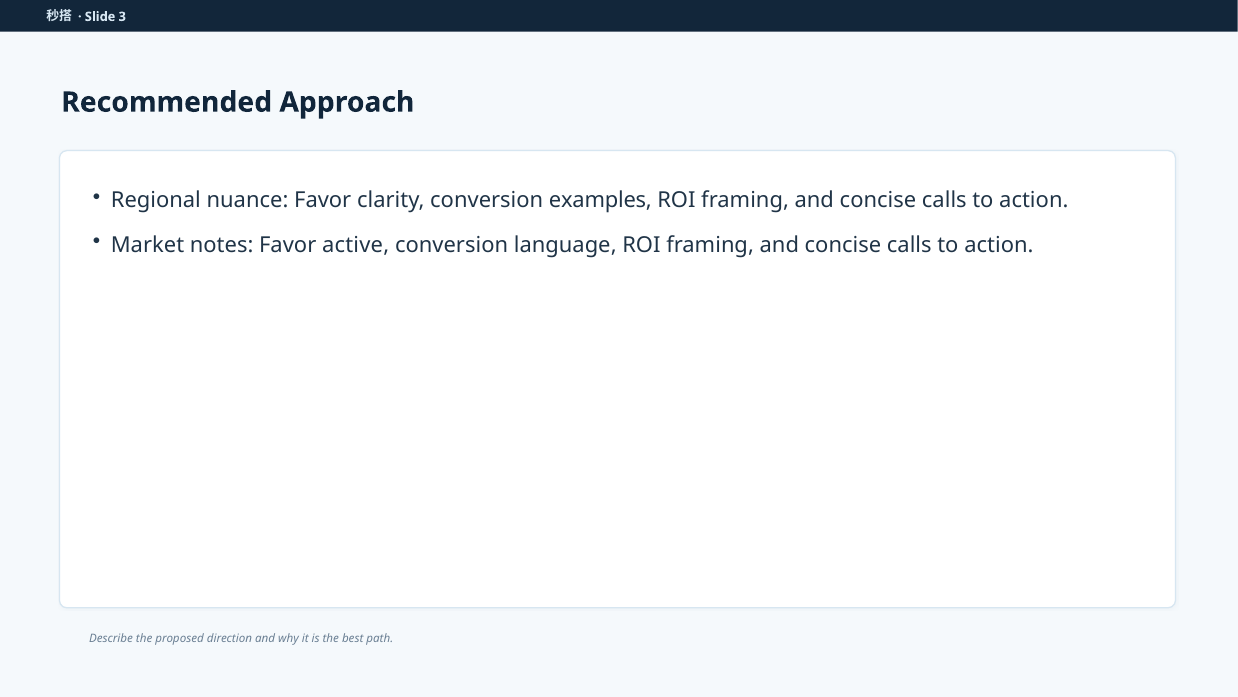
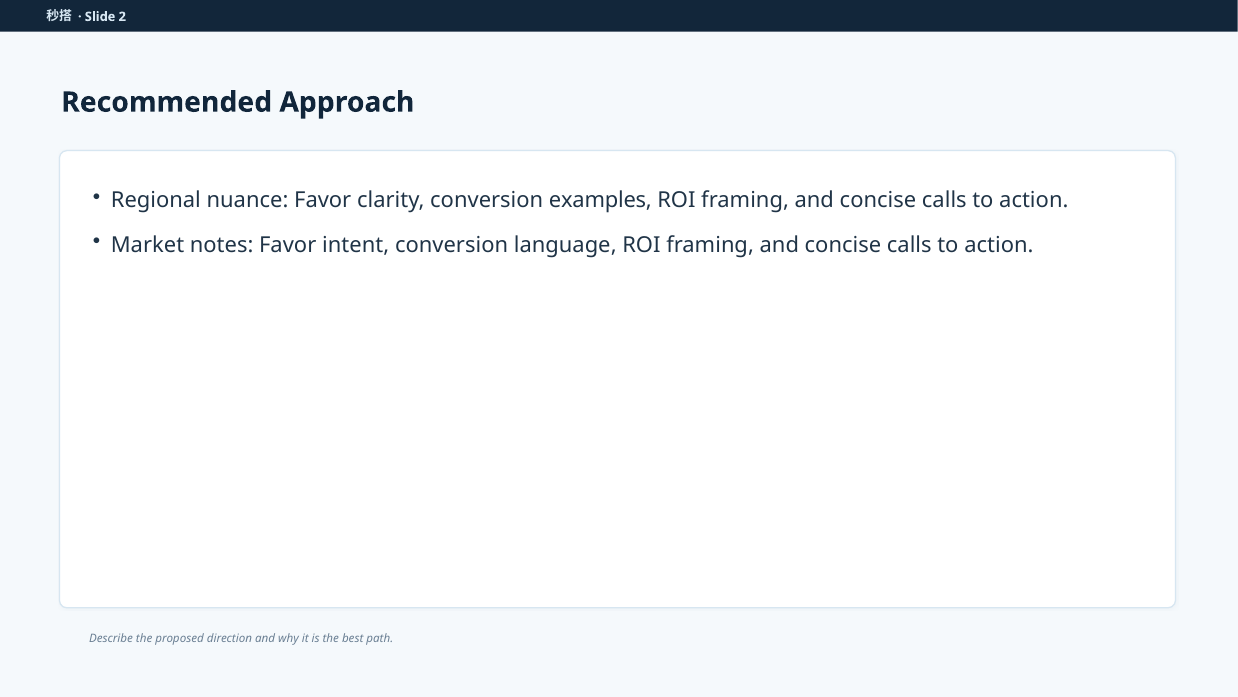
3: 3 -> 2 (122, 17)
active: active -> intent (356, 245)
